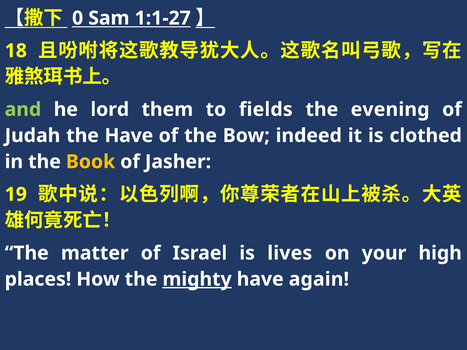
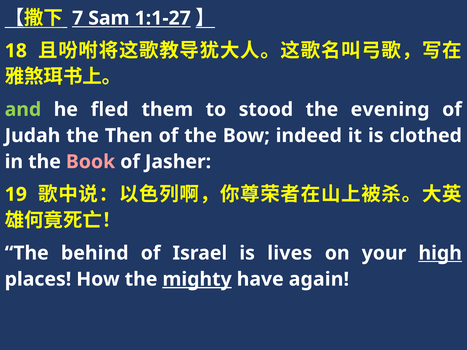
0: 0 -> 7 (78, 18)
lord: lord -> fled (110, 110)
fields: fields -> stood (266, 110)
the Have: Have -> Then (129, 136)
Book colour: yellow -> pink (91, 162)
matter: matter -> behind (95, 253)
high underline: none -> present (440, 253)
